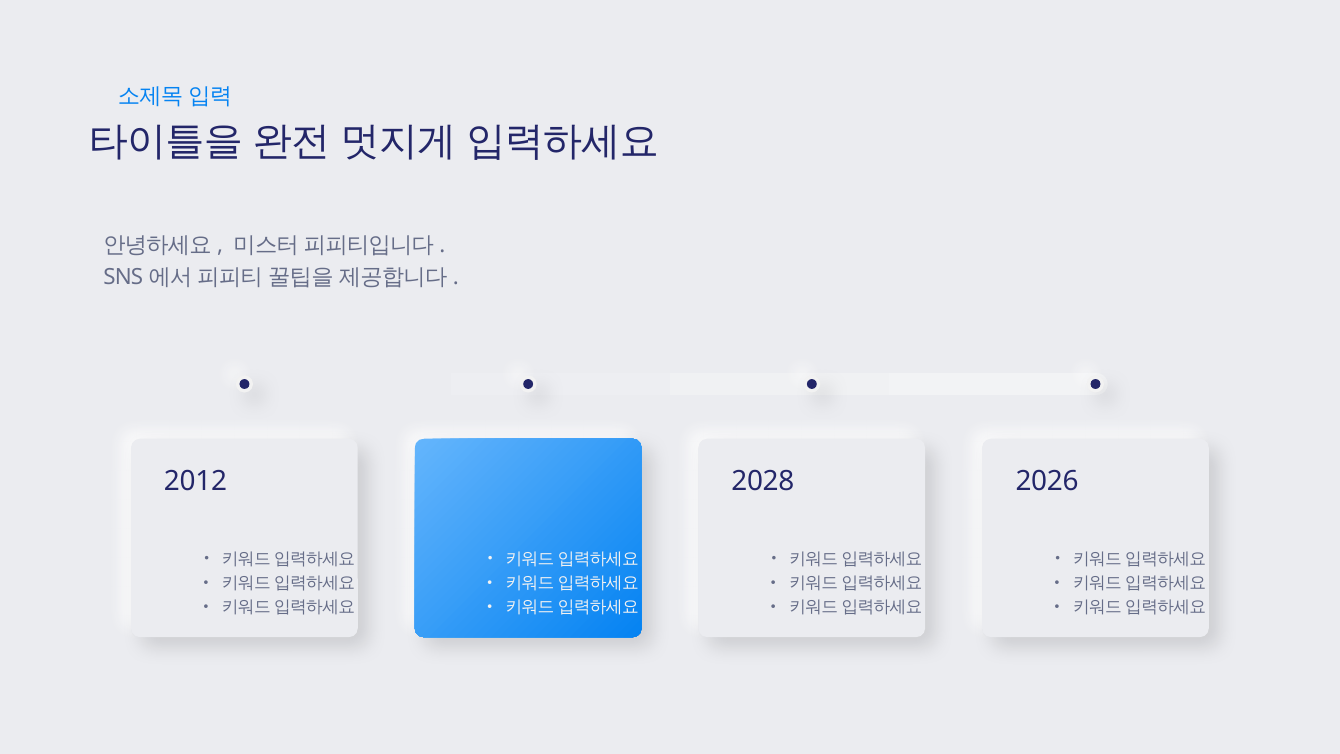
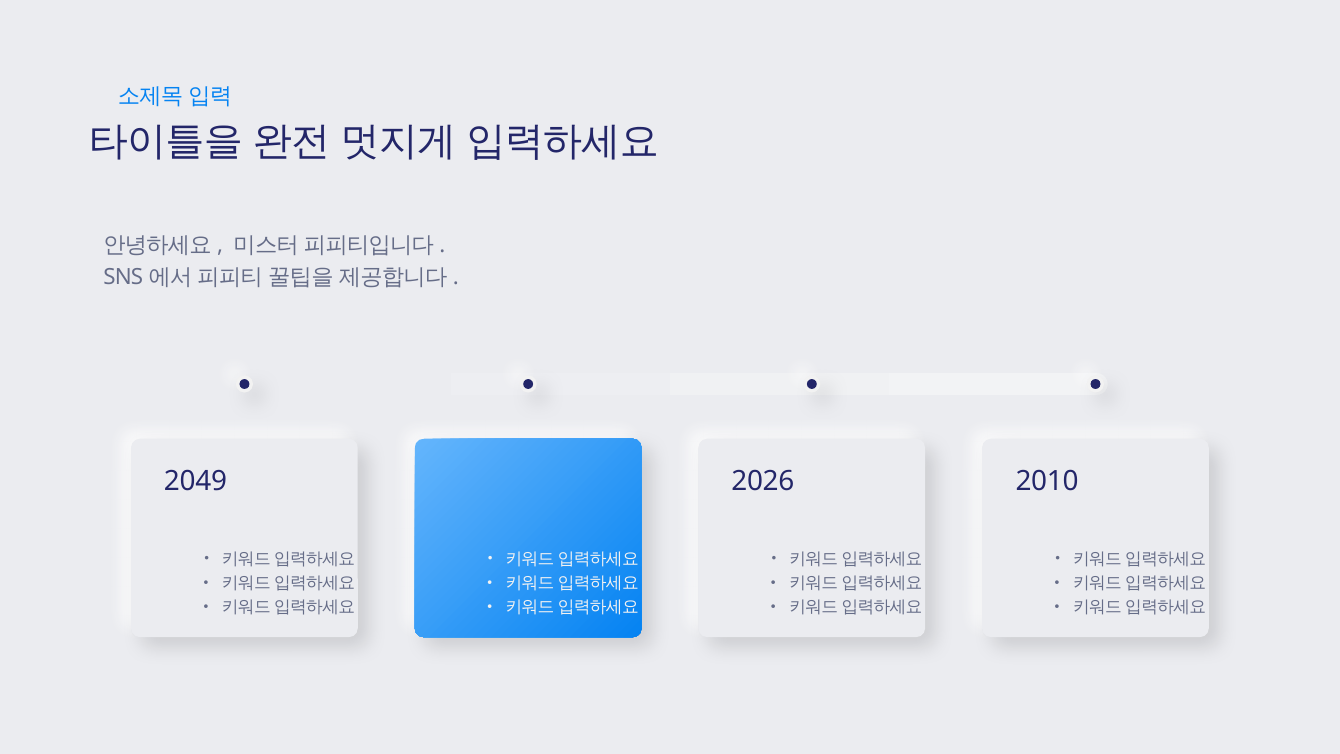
2012: 2012 -> 2049 (195, 481)
2028: 2028 -> 2026 (763, 481)
2026: 2026 -> 2010 (1047, 481)
